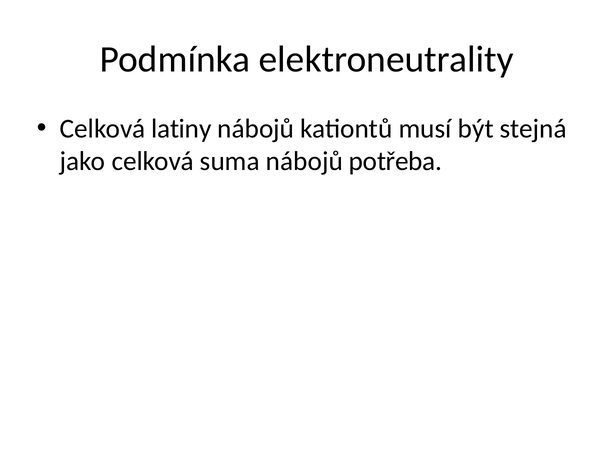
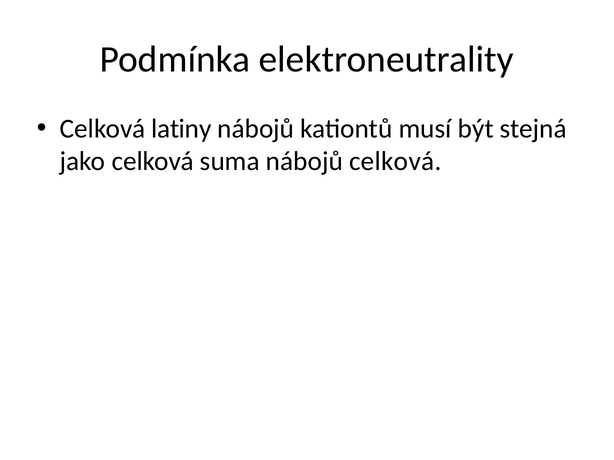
nábojů potřeba: potřeba -> celková (395, 162)
